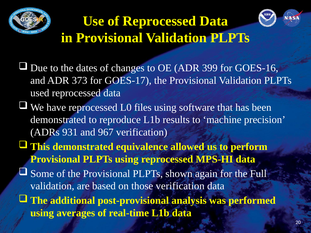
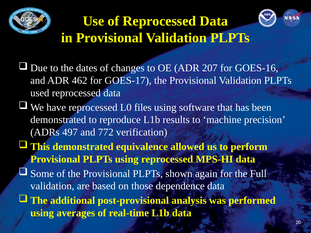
399: 399 -> 207 (210, 68)
373: 373 -> 462 (80, 81)
931: 931 -> 497 (70, 132)
967: 967 -> 772 (106, 132)
those verification: verification -> dependence (180, 186)
